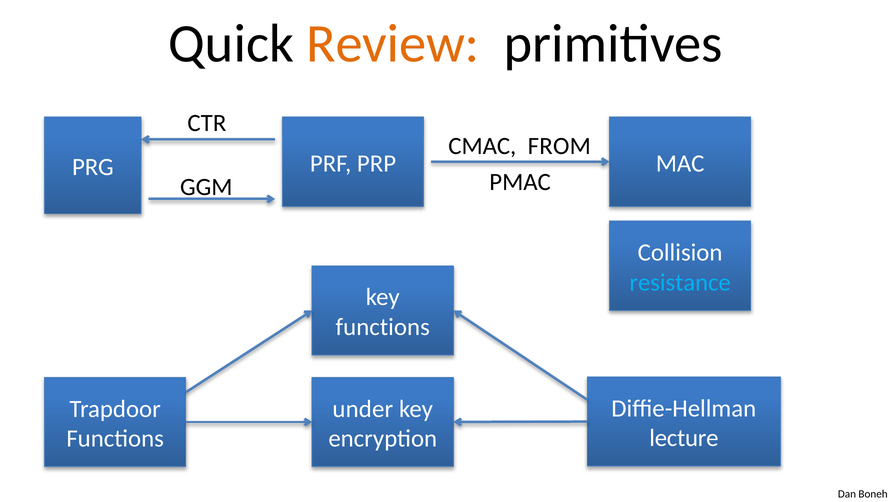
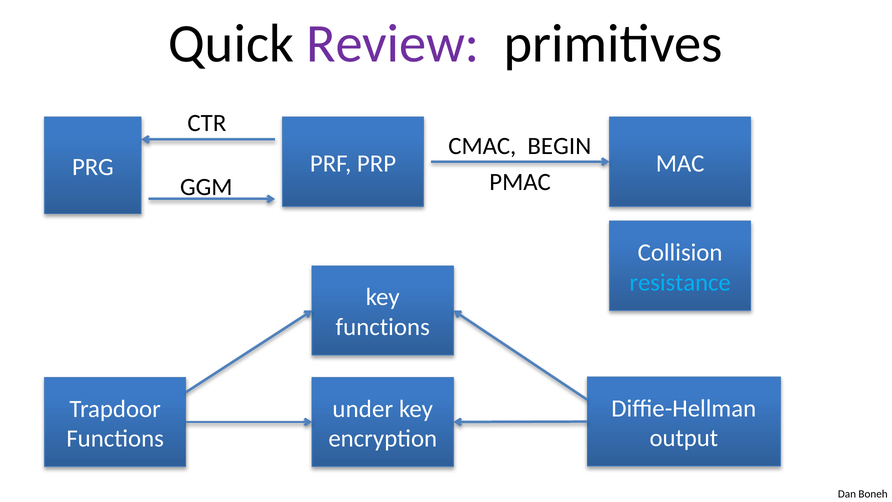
Review colour: orange -> purple (393, 44)
FROM: FROM -> BEGIN (559, 146)
lecture: lecture -> output (684, 438)
